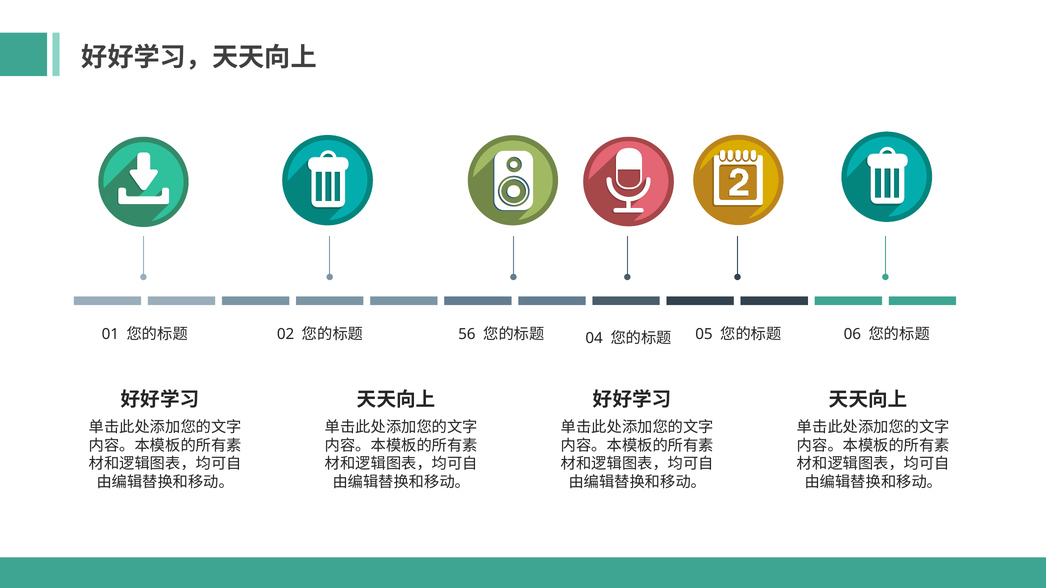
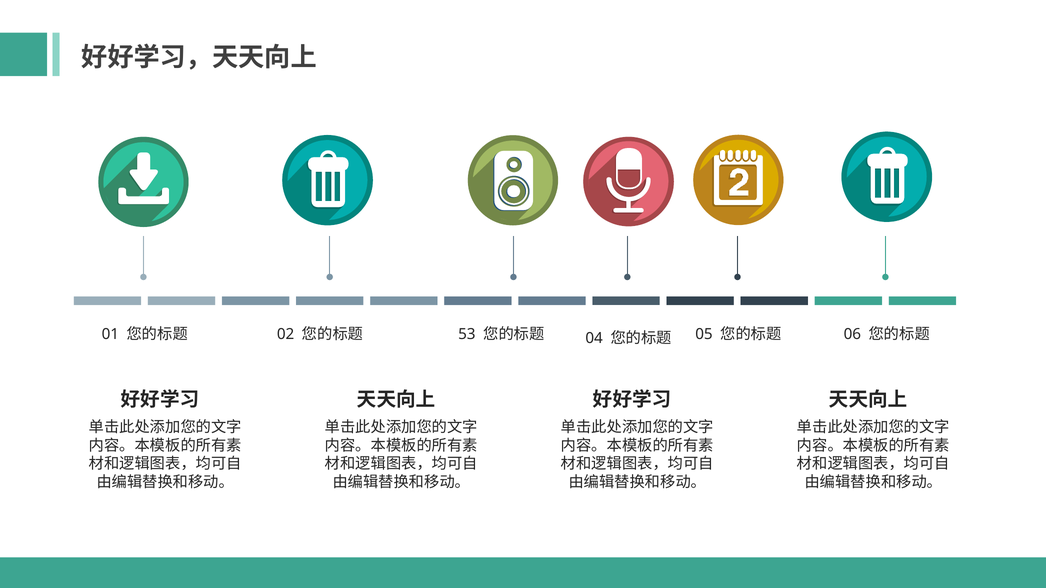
56: 56 -> 53 (467, 335)
